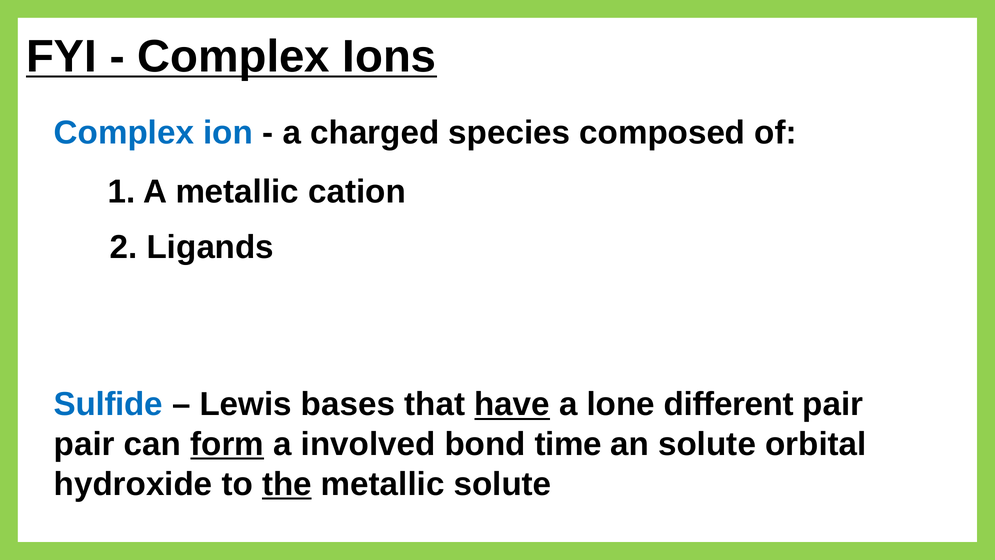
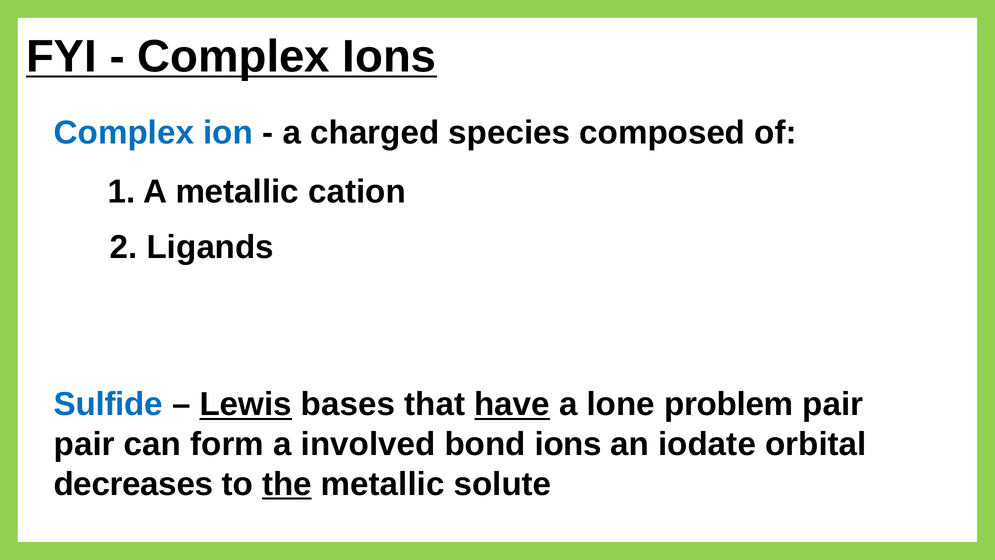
Lewis underline: none -> present (246, 404)
different: different -> problem (729, 404)
form underline: present -> none (227, 444)
bond time: time -> ions (568, 444)
an solute: solute -> iodate (707, 444)
hydroxide: hydroxide -> decreases (133, 484)
